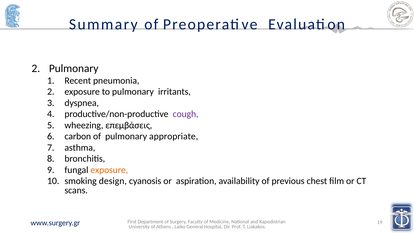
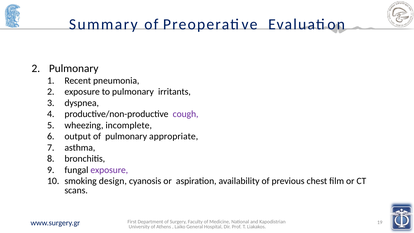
επεμβάσεις: επεμβάσεις -> incomplete (129, 125)
carbon: carbon -> output (78, 136)
exposure colour: orange -> purple (109, 170)
